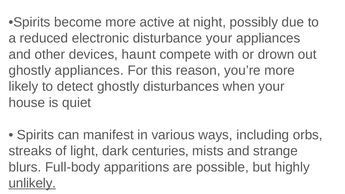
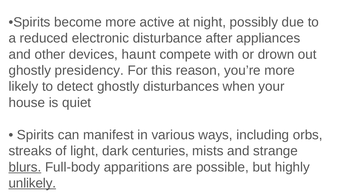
disturbance your: your -> after (219, 38)
ghostly appliances: appliances -> presidency (89, 70)
blurs underline: none -> present (25, 167)
